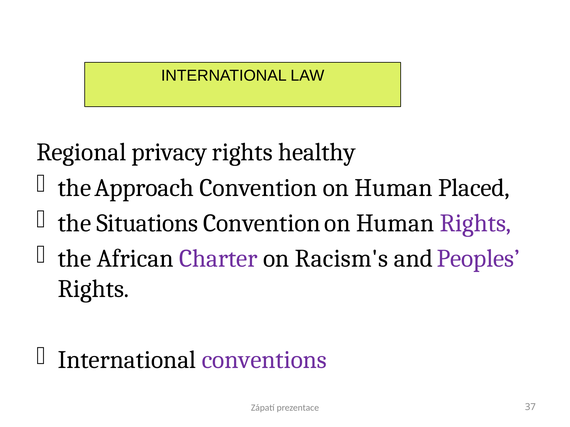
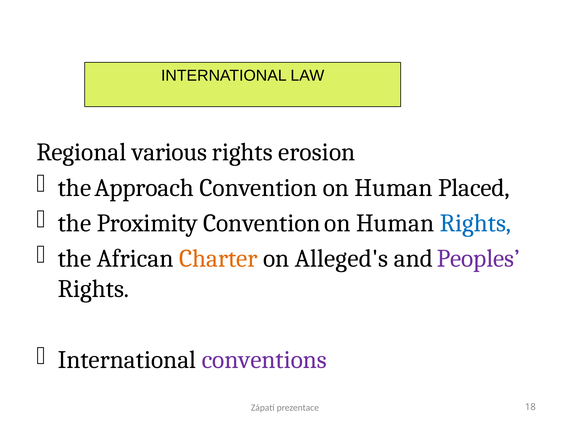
privacy: privacy -> various (169, 152)
healthy: healthy -> erosion (317, 152)
Situations: Situations -> Proximity (147, 223)
Rights colour: purple -> blue (475, 223)
Charter colour: purple -> orange (218, 259)
Racism's: Racism's -> Alleged's (342, 259)
37: 37 -> 18 (530, 407)
